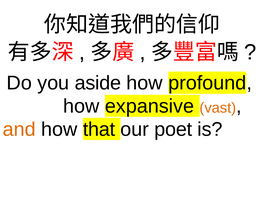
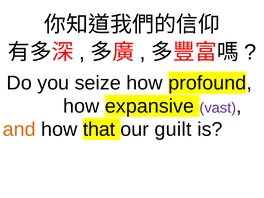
aside: aside -> seize (98, 83)
vast colour: orange -> purple (218, 108)
poet: poet -> guilt (173, 129)
